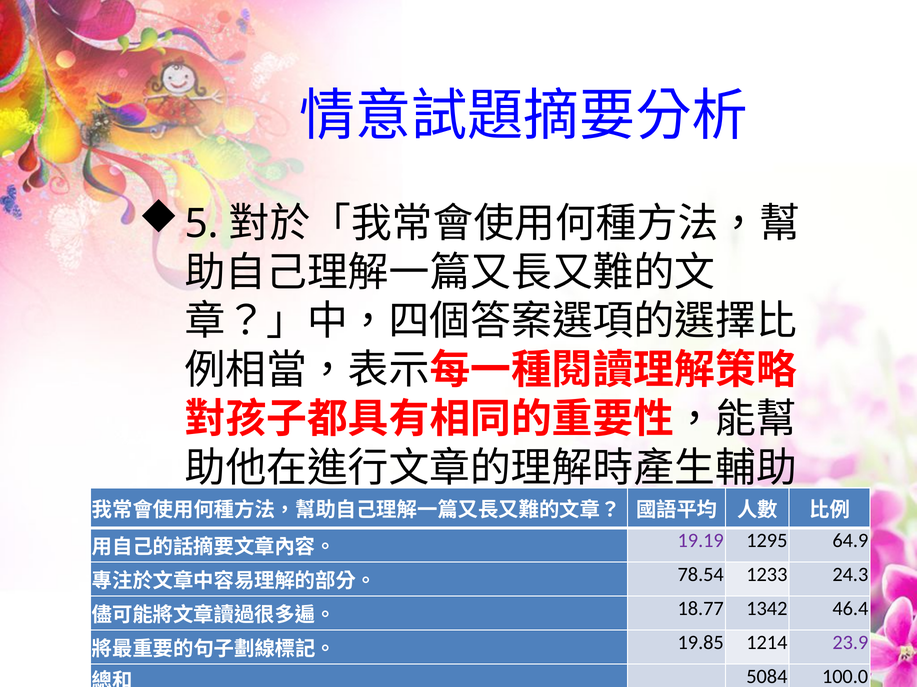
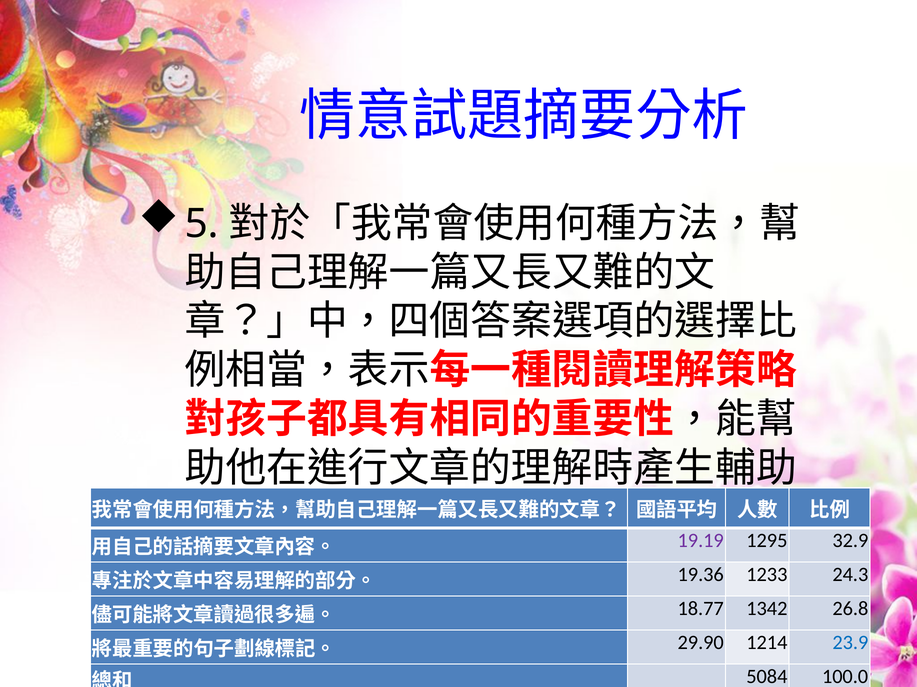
64.9: 64.9 -> 32.9 (850, 541)
78.54: 78.54 -> 19.36 (701, 575)
46.4: 46.4 -> 26.8 (850, 609)
19.85: 19.85 -> 29.90 (701, 643)
23.9 colour: purple -> blue (850, 643)
